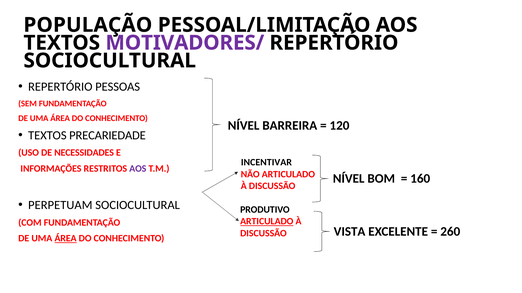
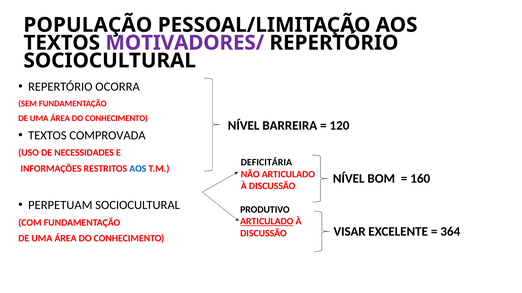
PESSOAS: PESSOAS -> OCORRA (118, 87)
PRECARIEDADE: PRECARIEDADE -> COMPROVADA (107, 136)
INCENTIVAR: INCENTIVAR -> DEFICITÁRIA (266, 163)
AOS colour: purple -> blue (138, 169)
VISTA: VISTA -> VISAR (350, 232)
260: 260 -> 364 (450, 232)
ÁREA underline: present -> none (66, 239)
